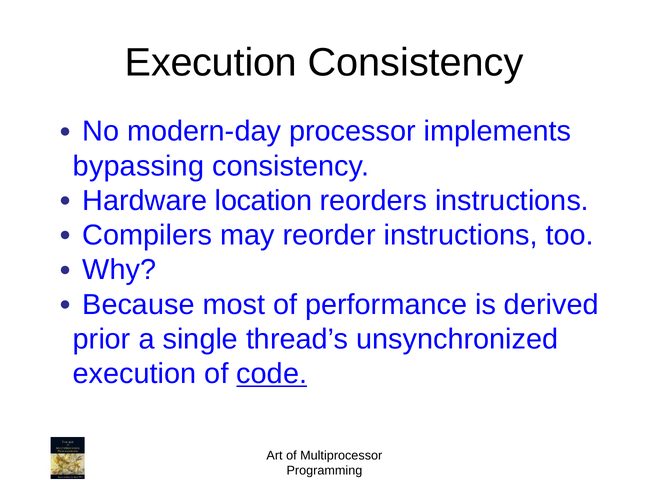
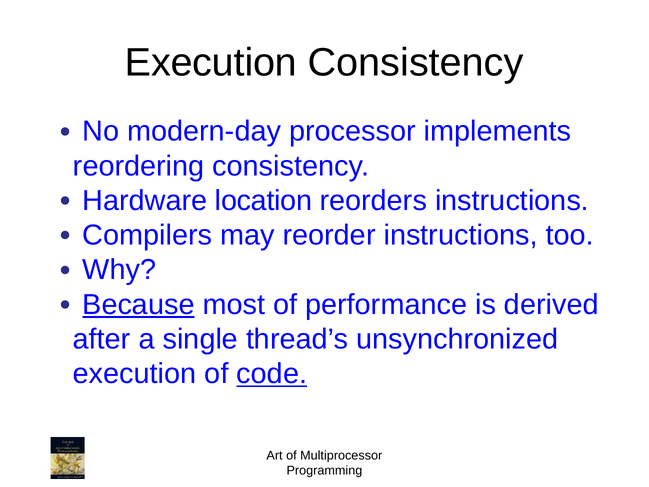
bypassing: bypassing -> reordering (139, 166)
Because underline: none -> present (138, 304)
prior: prior -> after (102, 339)
